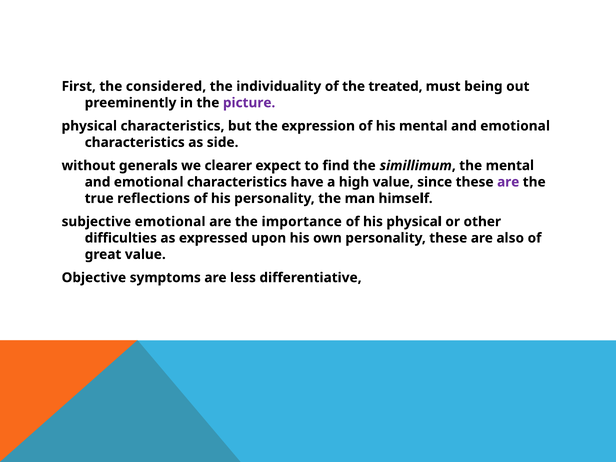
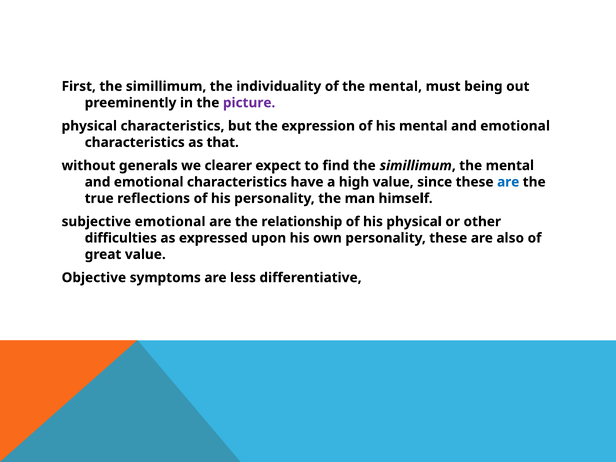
First the considered: considered -> simillimum (166, 86)
of the treated: treated -> mental (395, 86)
side: side -> that (223, 142)
are colour: purple -> blue (508, 182)
importance: importance -> relationship (302, 222)
